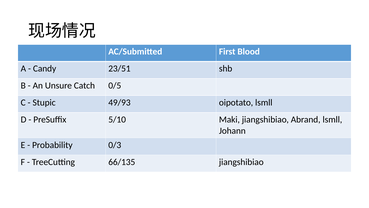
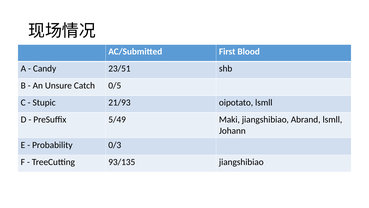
49/93: 49/93 -> 21/93 (119, 102)
5/10: 5/10 -> 5/49 (117, 119)
66/135: 66/135 -> 93/135 (122, 162)
